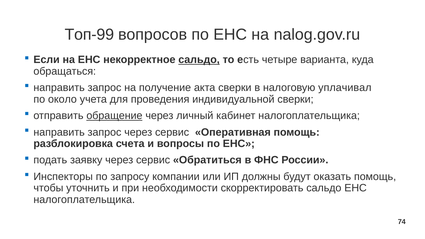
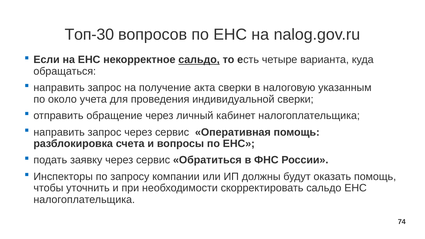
Топ-99: Топ-99 -> Топ-30 (89, 35)
уплачивал: уплачивал -> указанным (345, 88)
обращение underline: present -> none (114, 116)
